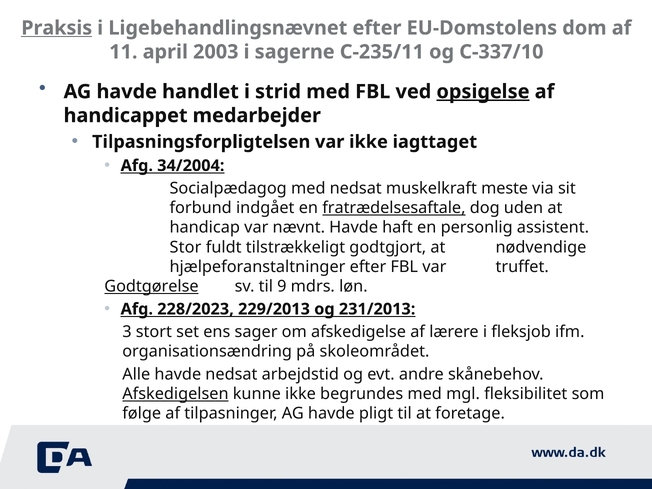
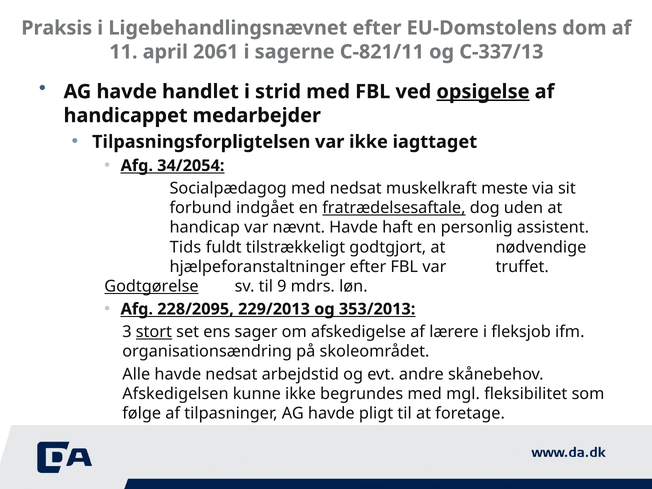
Praksis underline: present -> none (57, 28)
2003: 2003 -> 2061 (216, 52)
C-235/11: C-235/11 -> C-821/11 (382, 52)
C-337/10: C-337/10 -> C-337/13 (501, 52)
34/2004: 34/2004 -> 34/2054 (191, 166)
Stor: Stor -> Tids (185, 247)
228/2023: 228/2023 -> 228/2095 (196, 309)
231/2013: 231/2013 -> 353/2013 (377, 309)
stort underline: none -> present (154, 332)
Afskedigelsen underline: present -> none (175, 394)
